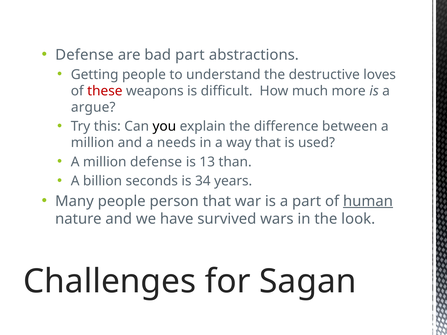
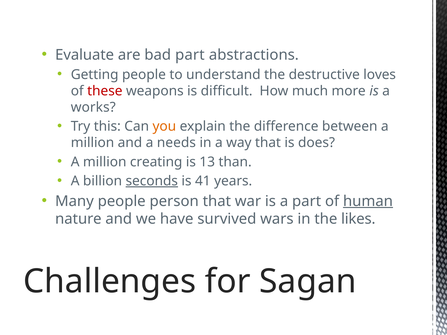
Defense: Defense -> Evaluate (85, 55)
argue: argue -> works (93, 107)
you colour: black -> orange (164, 126)
used: used -> does (316, 143)
million defense: defense -> creating (156, 162)
seconds underline: none -> present (152, 181)
34: 34 -> 41 (203, 181)
look: look -> likes (358, 219)
